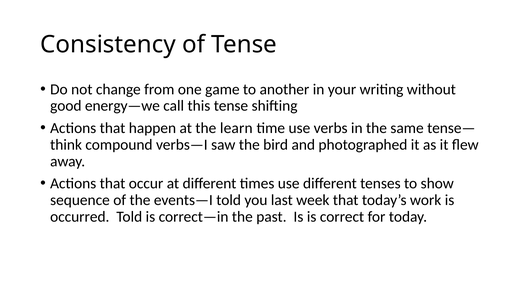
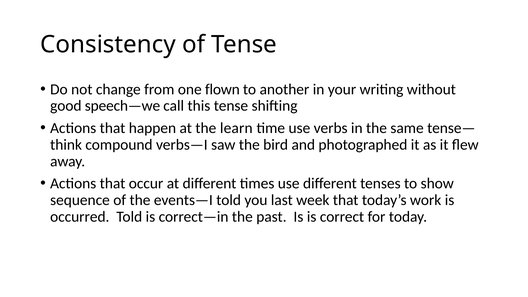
game: game -> flown (222, 89)
energy—we: energy—we -> speech—we (122, 106)
